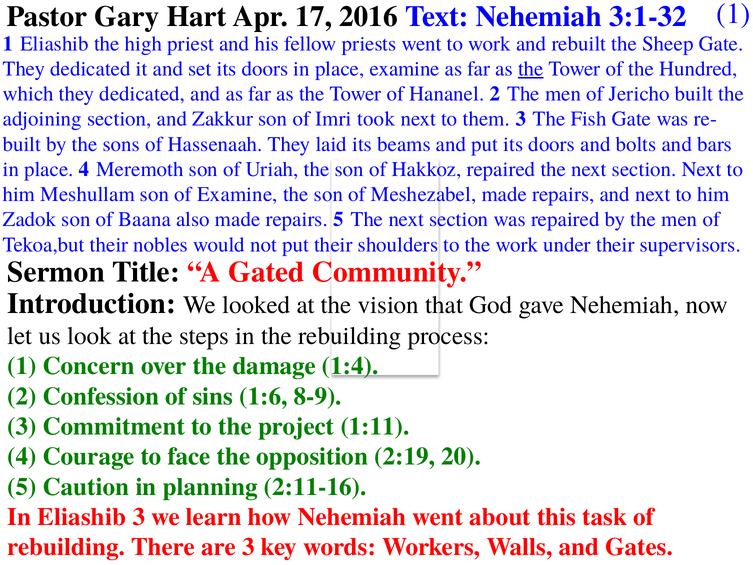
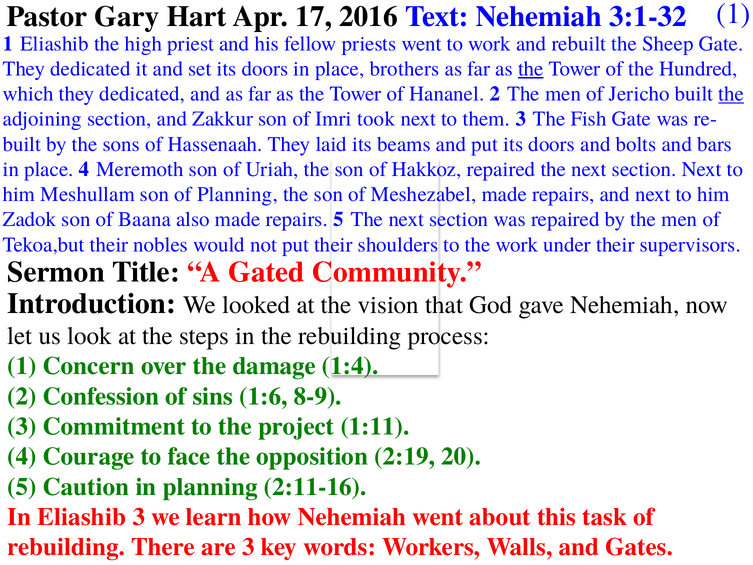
place examine: examine -> brothers (405, 69)
the underline: none -> present (731, 94)
of Examine: Examine -> Planning (237, 194)
